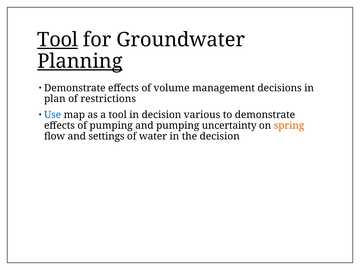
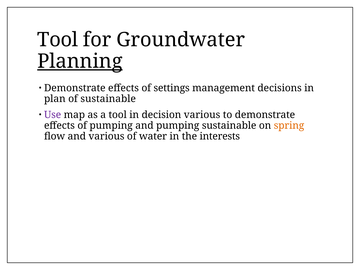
Tool underline: present -> none (58, 40)
volume: volume -> settings (172, 88)
of restrictions: restrictions -> sustainable (108, 99)
Use colour: blue -> purple (53, 115)
pumping uncertainty: uncertainty -> sustainable (229, 126)
and settings: settings -> various (106, 136)
the decision: decision -> interests (220, 136)
